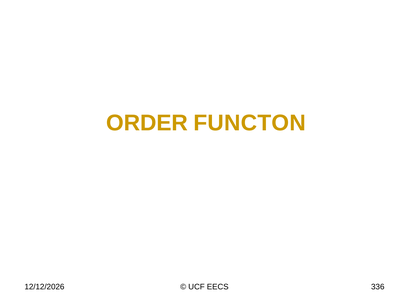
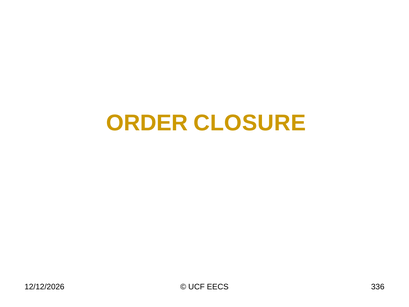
FUNCTON: FUNCTON -> CLOSURE (250, 123)
